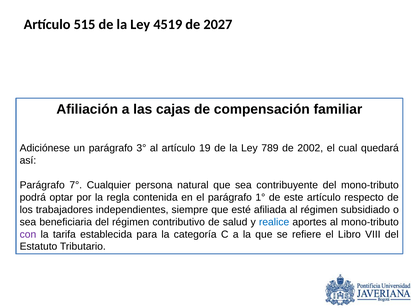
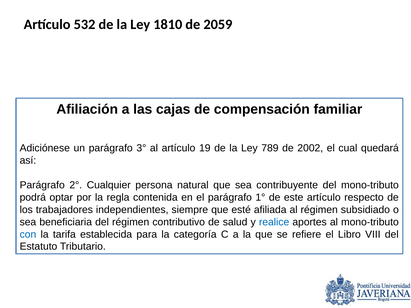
515: 515 -> 532 (85, 25)
4519: 4519 -> 1810 (168, 25)
2027: 2027 -> 2059 (218, 25)
7°: 7° -> 2° (76, 185)
con colour: purple -> blue (28, 234)
